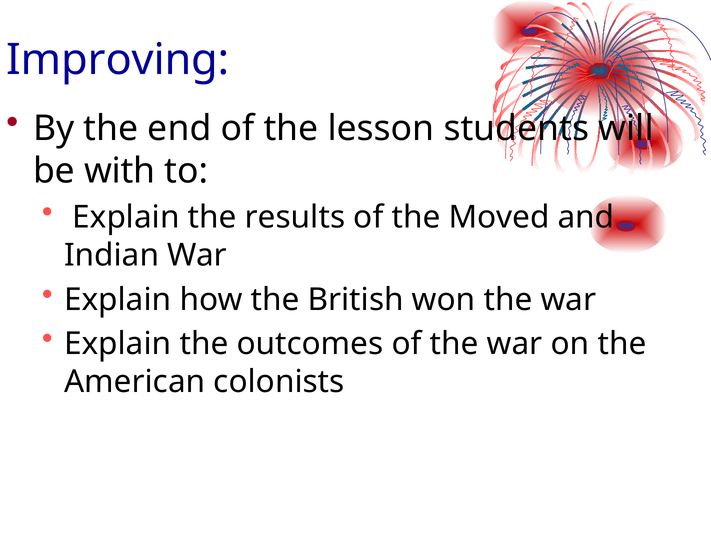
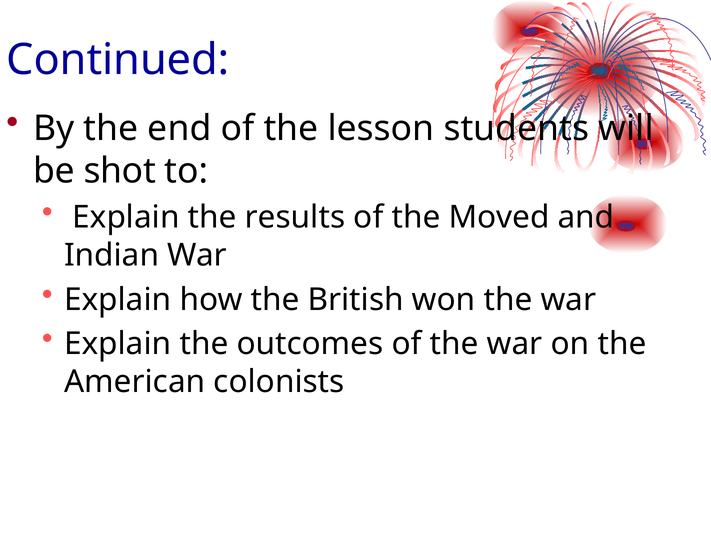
Improving: Improving -> Continued (118, 60)
with: with -> shot (120, 171)
